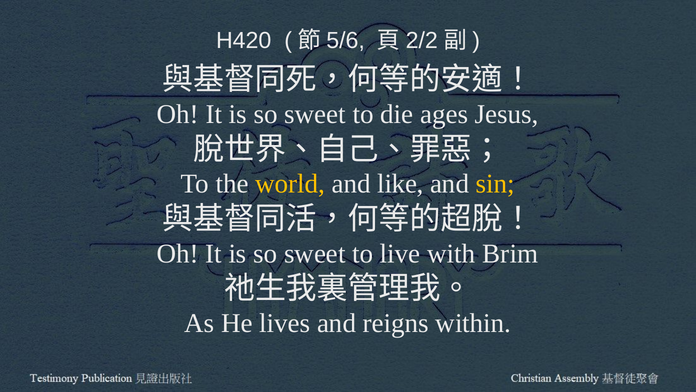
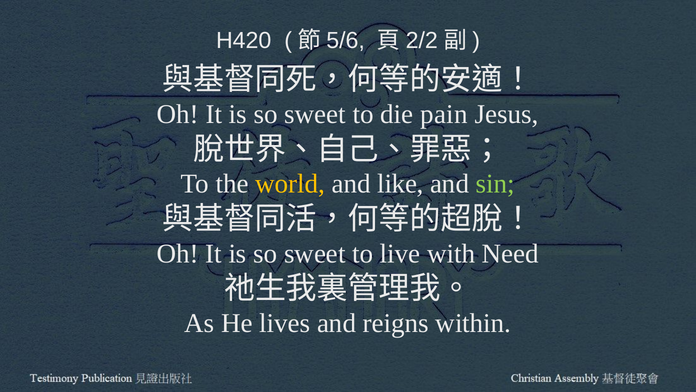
ages: ages -> pain (444, 114)
sin colour: yellow -> light green (495, 184)
Brim: Brim -> Need (510, 253)
